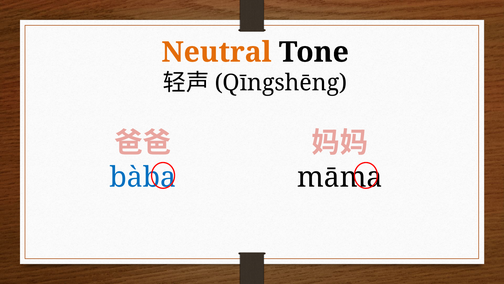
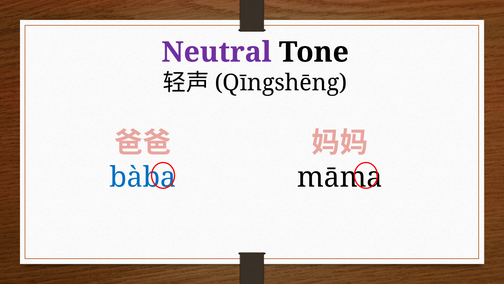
Neutral colour: orange -> purple (216, 52)
